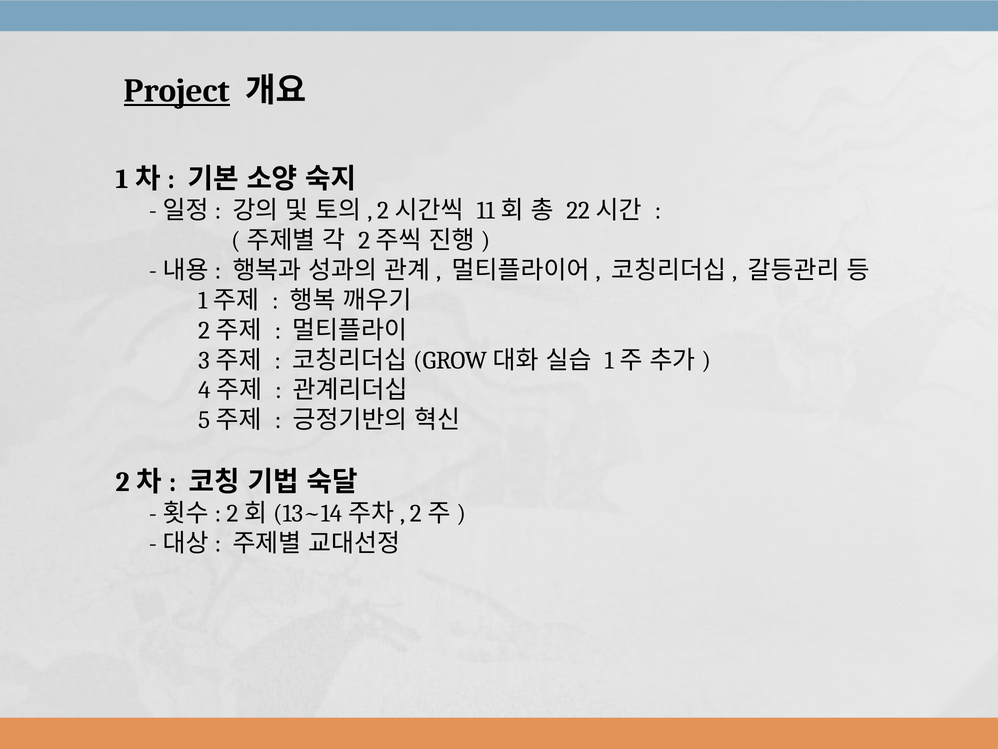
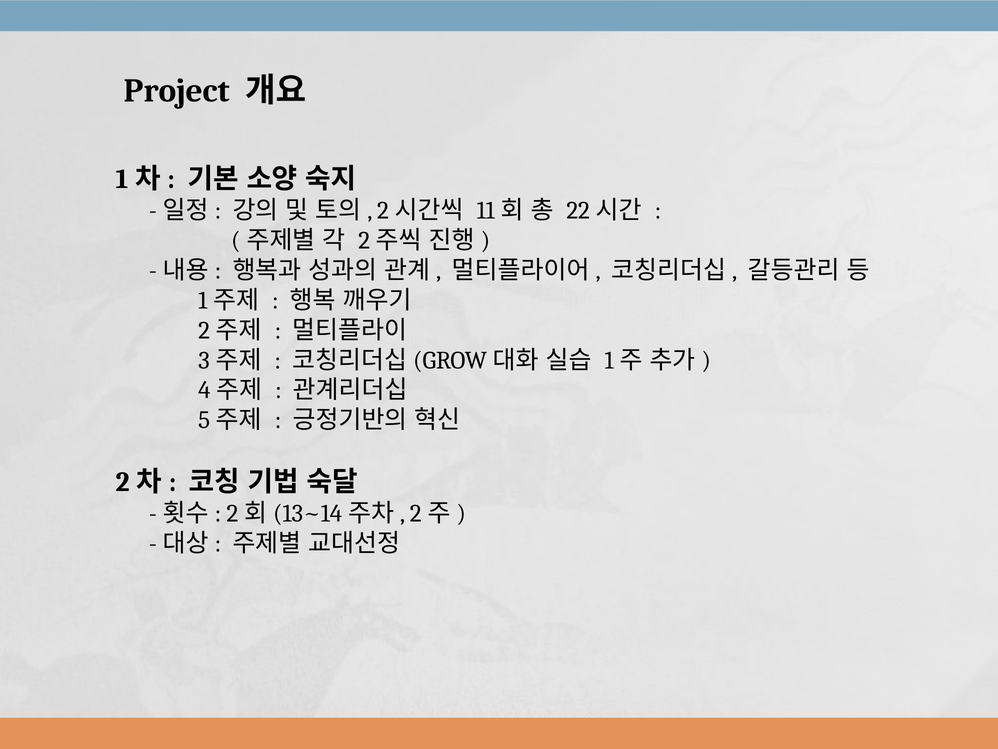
Project underline: present -> none (177, 91)
